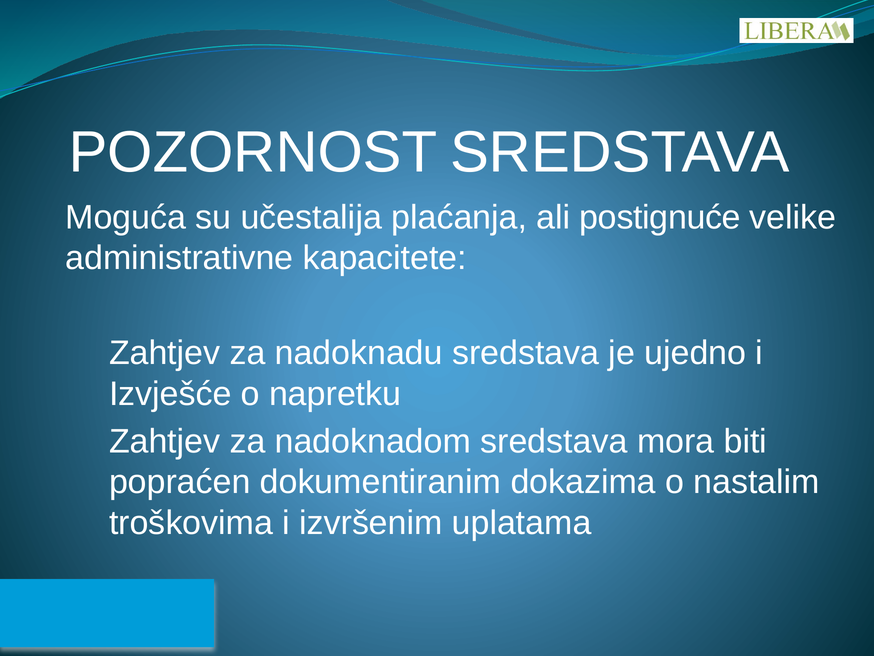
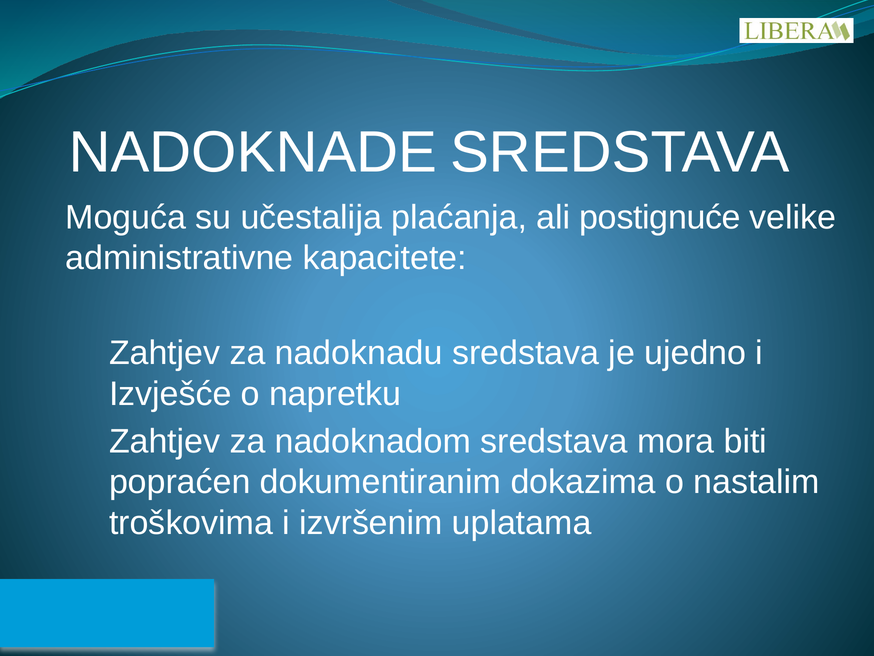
POZORNOST: POZORNOST -> NADOKNADE (253, 152)
